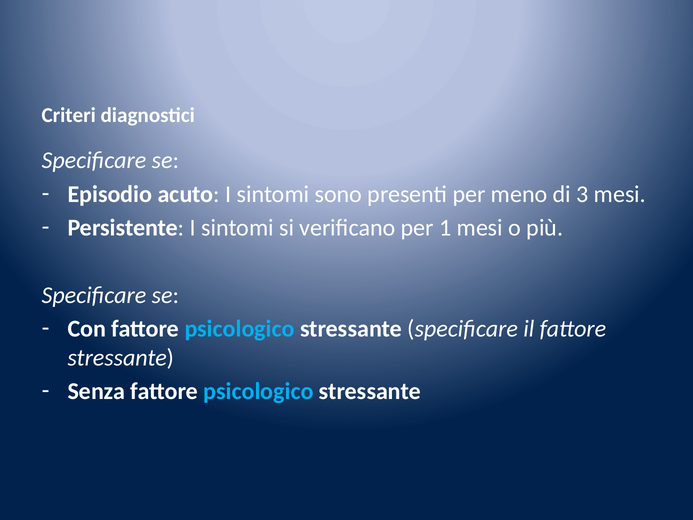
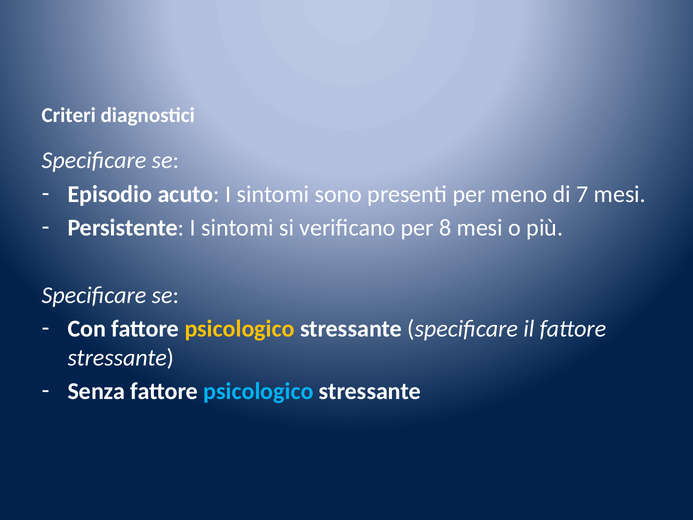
3: 3 -> 7 (582, 194)
1: 1 -> 8 (445, 228)
psicologico colour: light blue -> yellow (240, 329)
